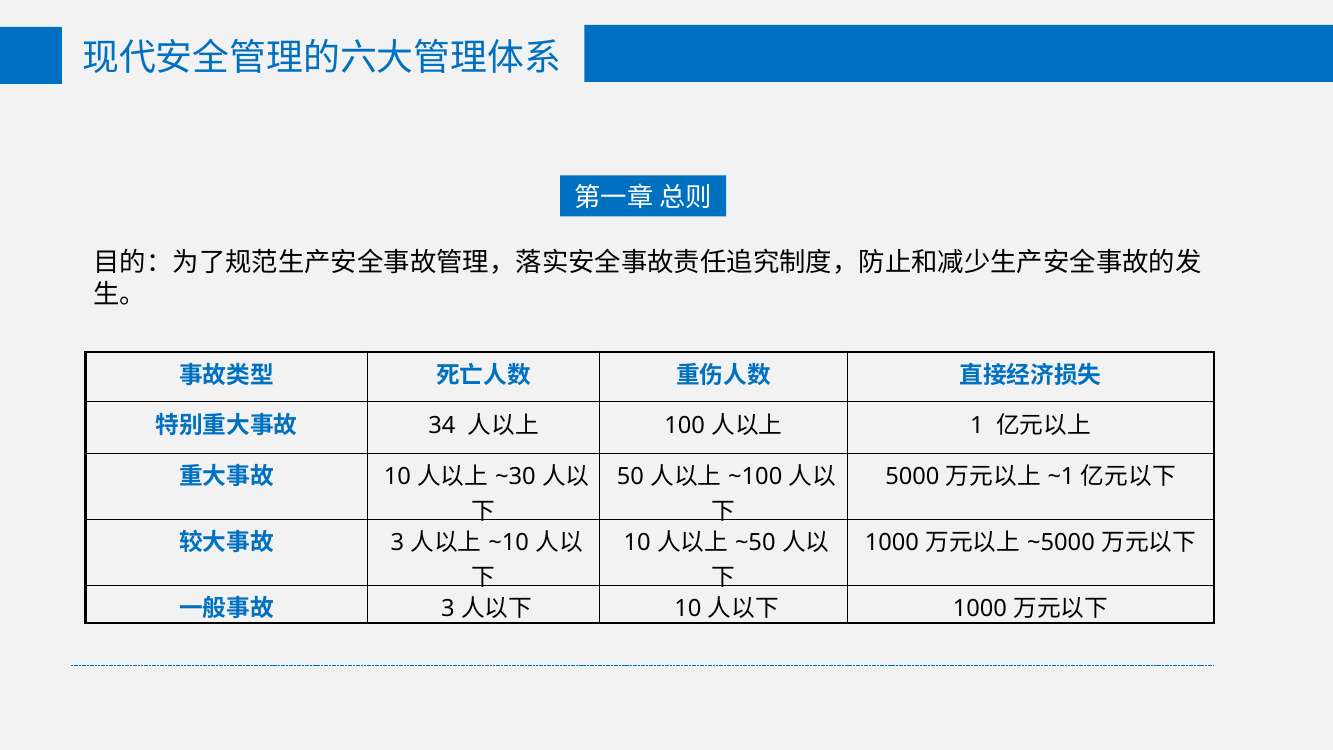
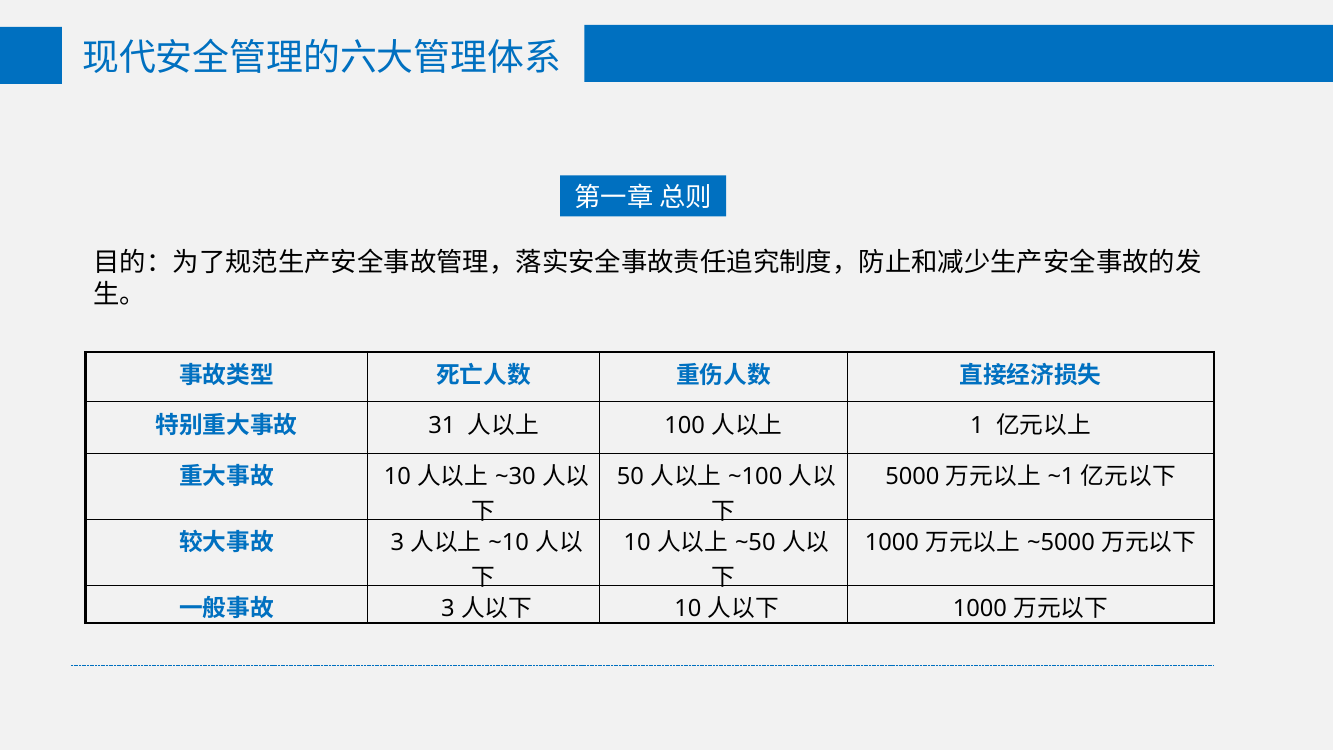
34: 34 -> 31 (442, 425)
